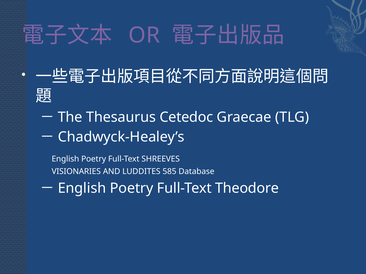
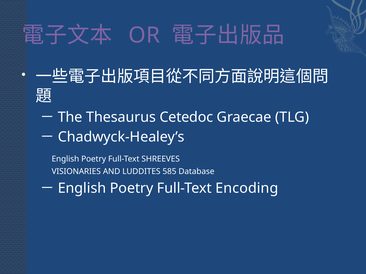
Theodore: Theodore -> Encoding (247, 189)
